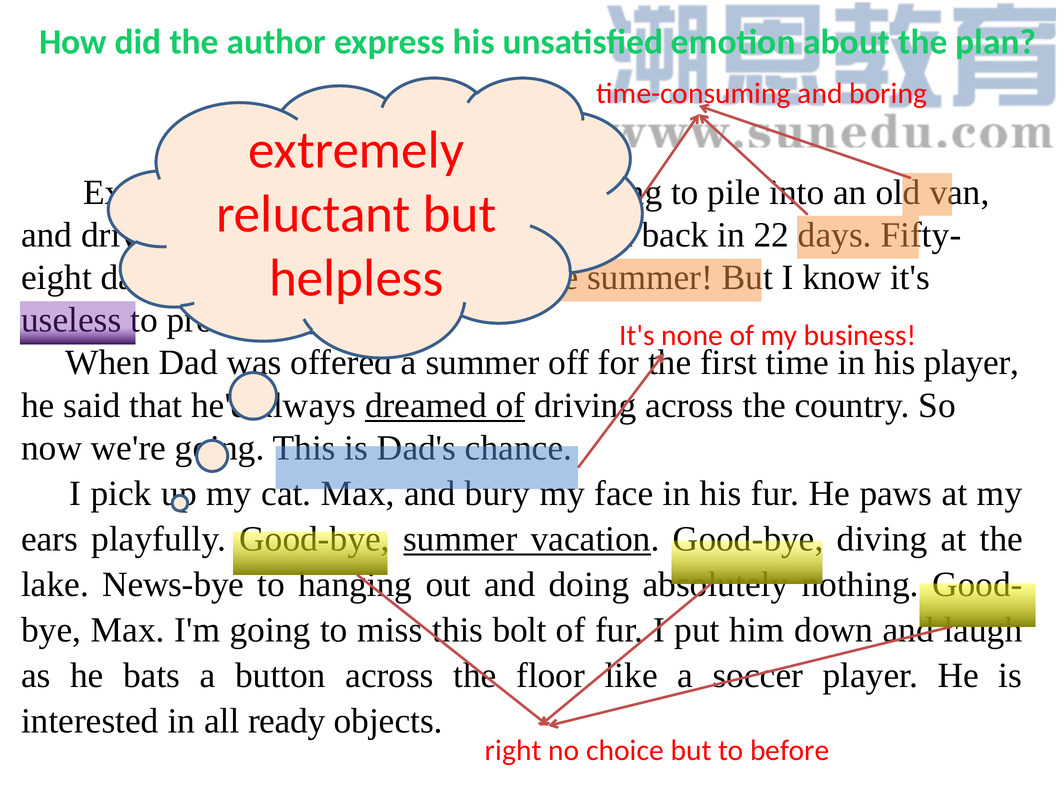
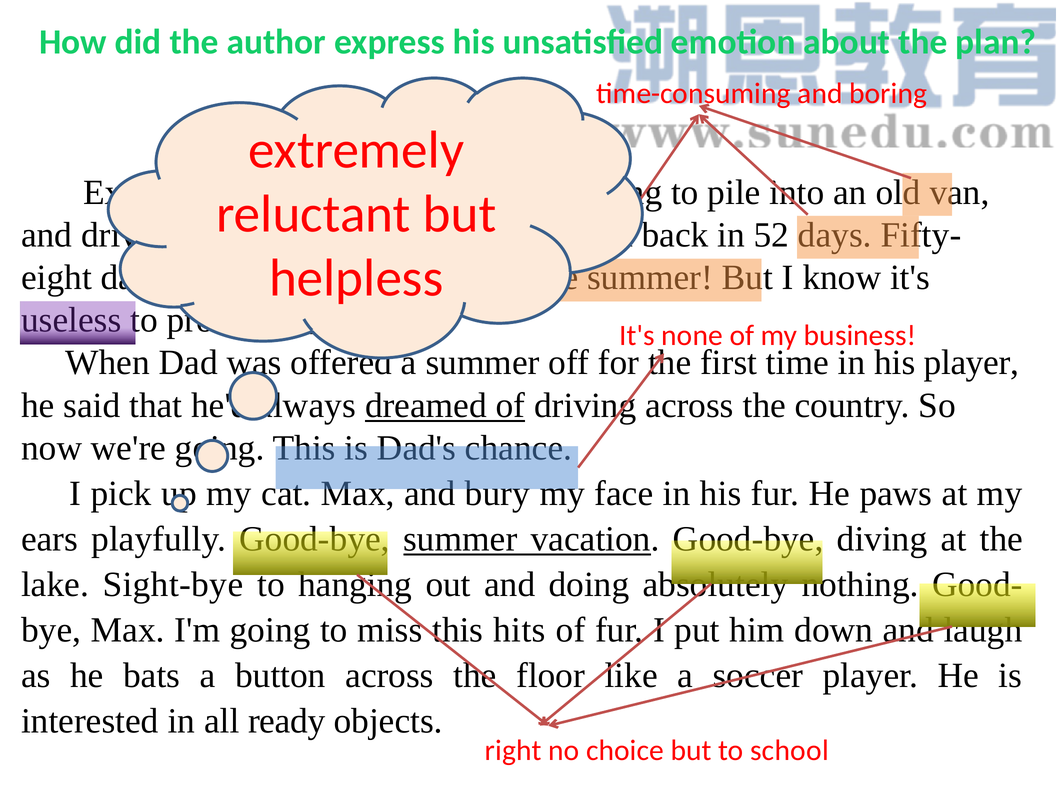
22: 22 -> 52 (771, 235)
News-bye: News-bye -> Sight-bye (173, 584)
bolt: bolt -> hits (519, 629)
before: before -> school (790, 750)
